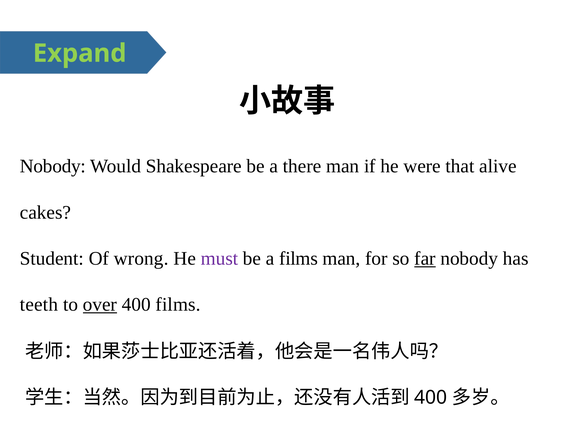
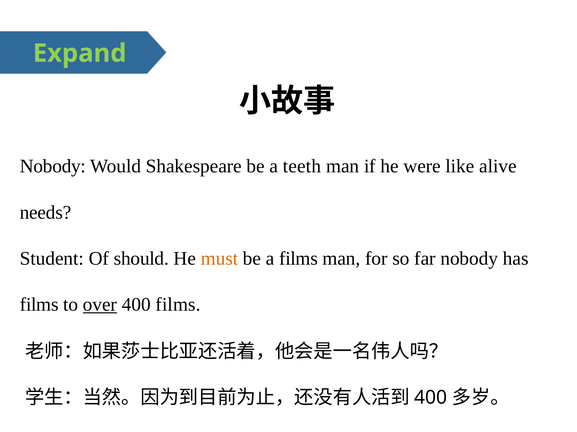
there: there -> teeth (302, 167)
that: that -> like (460, 167)
cakes: cakes -> needs (46, 213)
wrong: wrong -> should (141, 259)
must colour: purple -> orange (219, 259)
far underline: present -> none (425, 259)
teeth: teeth -> films (39, 305)
